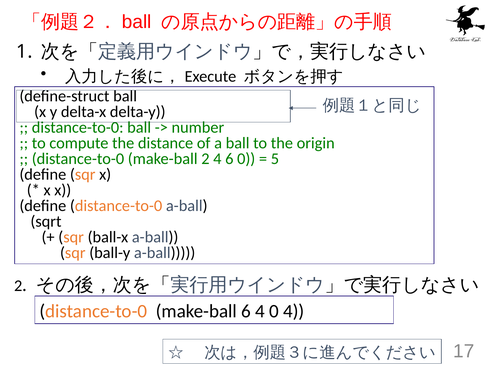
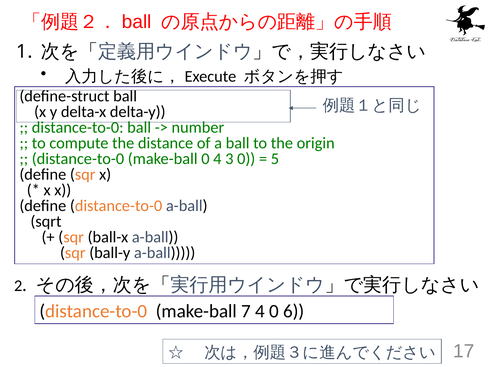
make-ball 2: 2 -> 0 (205, 159)
4 6: 6 -> 3 (229, 159)
make-ball 6: 6 -> 7 (246, 312)
0 4: 4 -> 6 (294, 312)
